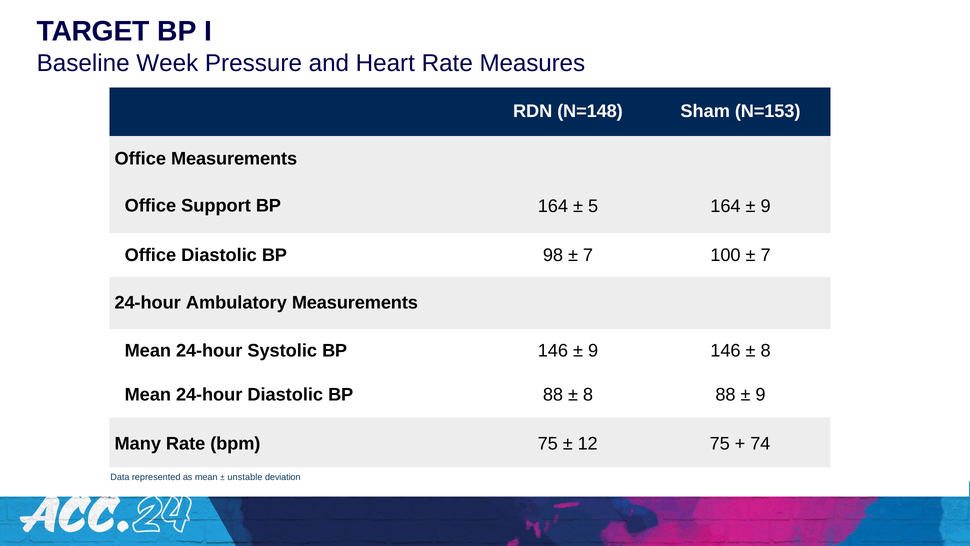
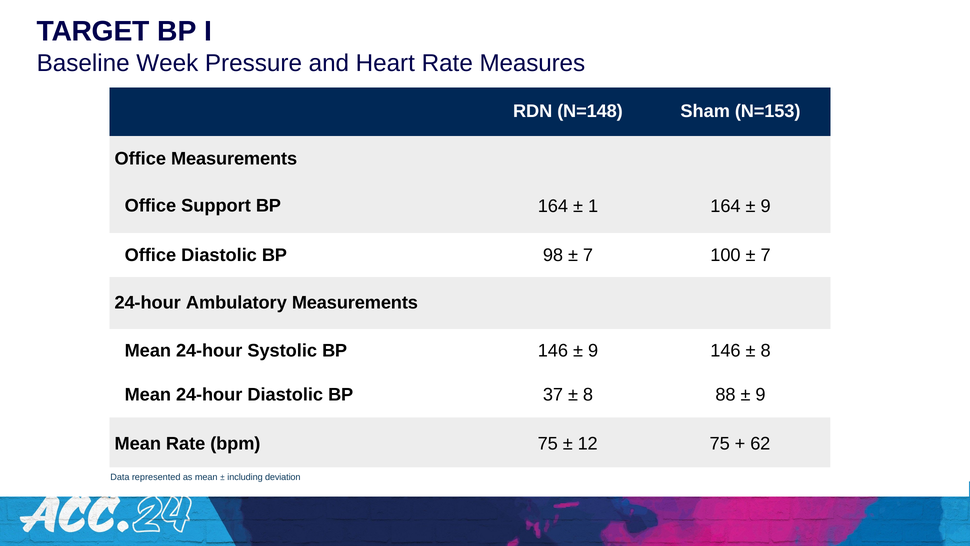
5: 5 -> 1 (593, 206)
BP 88: 88 -> 37 (553, 394)
Many: Many -> Mean (138, 443)
74: 74 -> 62 (760, 443)
unstable: unstable -> including (245, 477)
